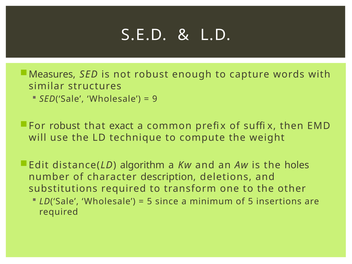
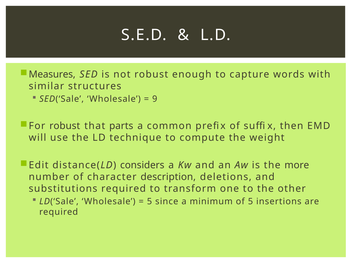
exact: exact -> parts (121, 126)
algorithm: algorithm -> considers (142, 165)
holes: holes -> more (297, 165)
